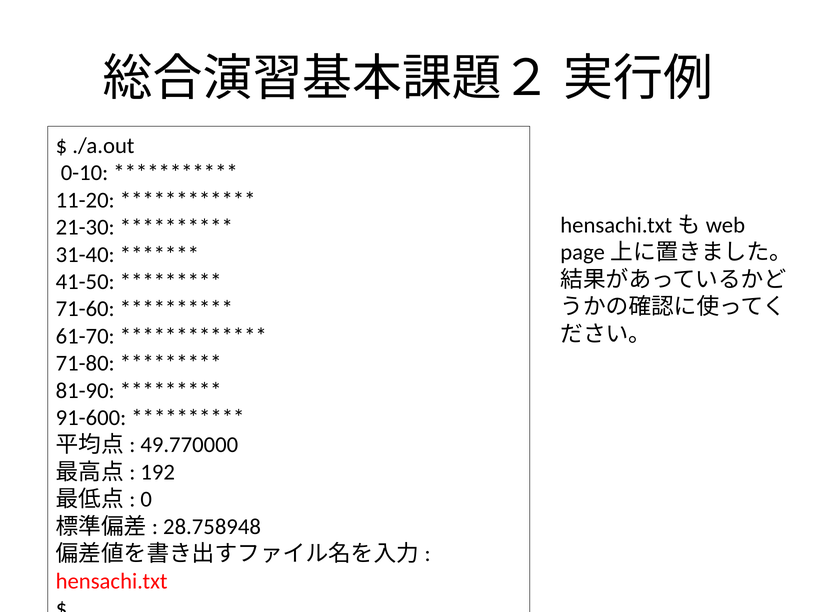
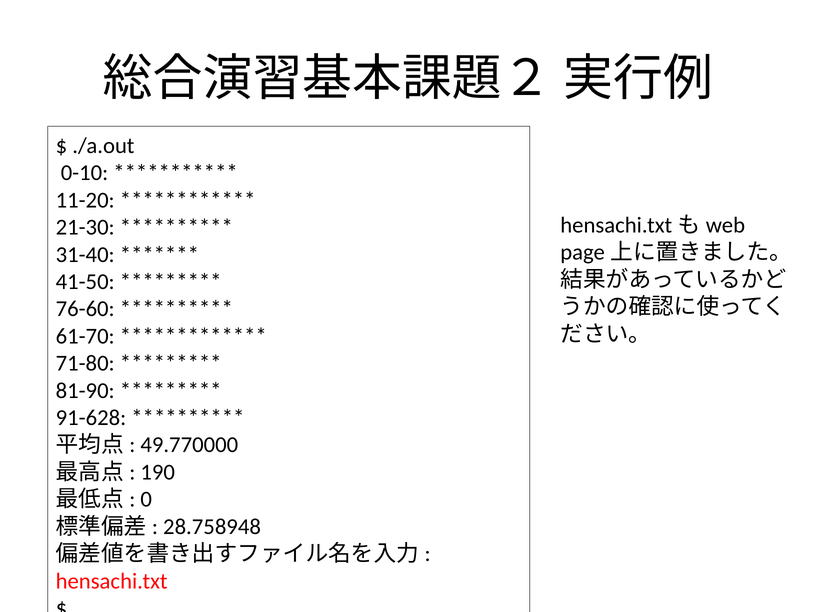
71-60: 71-60 -> 76-60 (85, 309)
91-600: 91-600 -> 91-628 (91, 418)
192: 192 -> 190 (158, 472)
